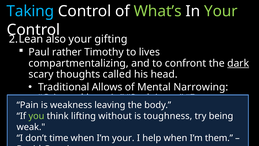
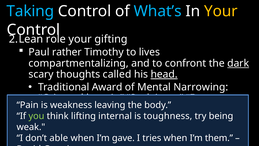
What’s colour: light green -> light blue (158, 11)
Your colour: light green -> yellow (221, 11)
also: also -> role (56, 39)
head underline: none -> present (164, 74)
Allows: Allows -> Award (107, 87)
without: without -> internal (115, 116)
time: time -> able (59, 138)
I’m your: your -> gave (123, 138)
help: help -> tries (152, 138)
